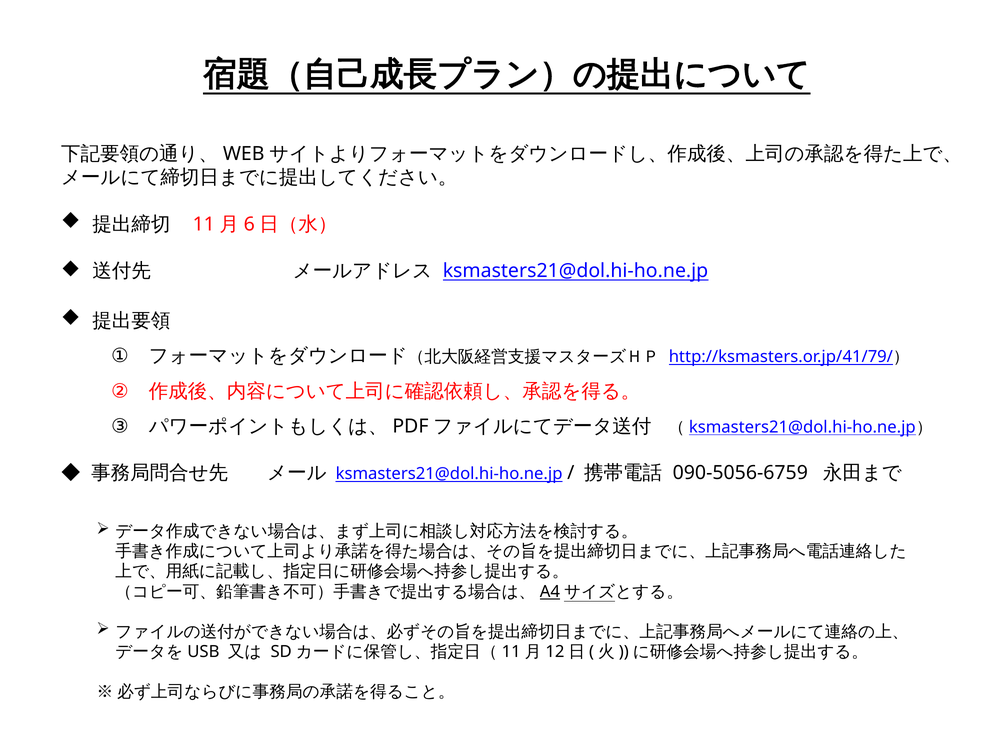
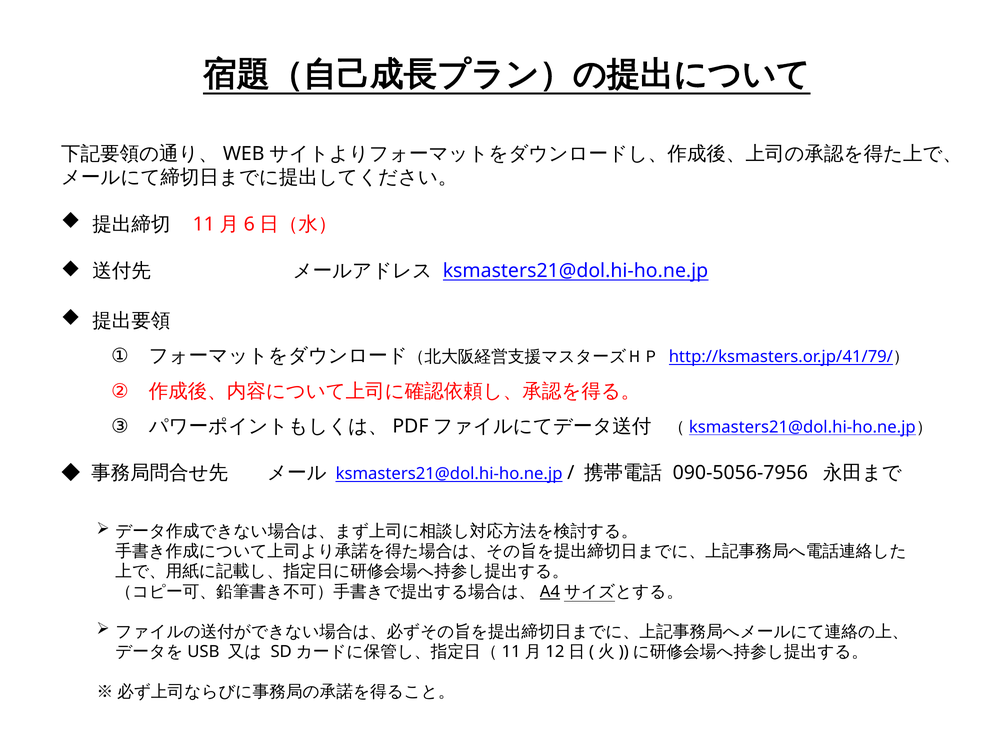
090-5056-6759: 090-5056-6759 -> 090-5056-7956 (740, 473)
